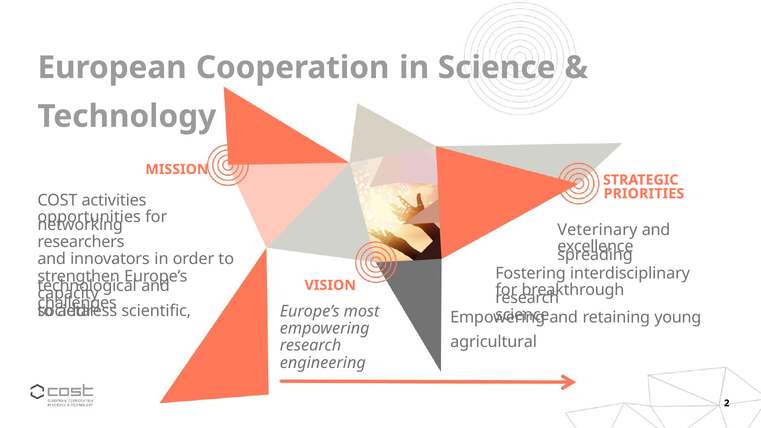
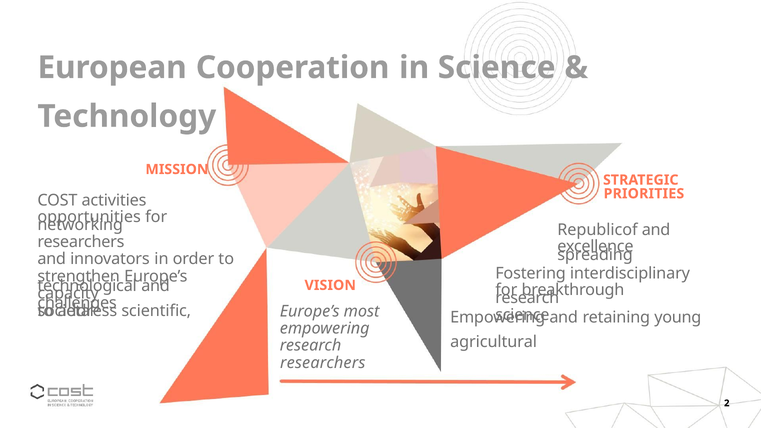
Veterinary: Veterinary -> Republicof (597, 230)
engineering: engineering -> researchers (323, 363)
